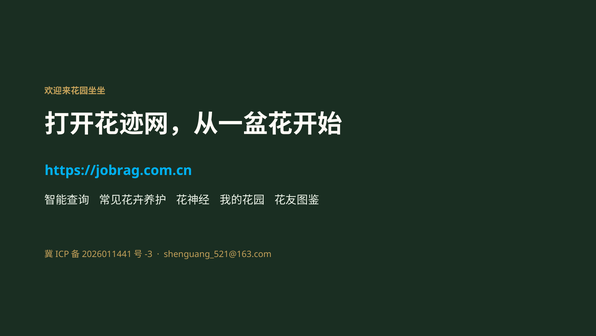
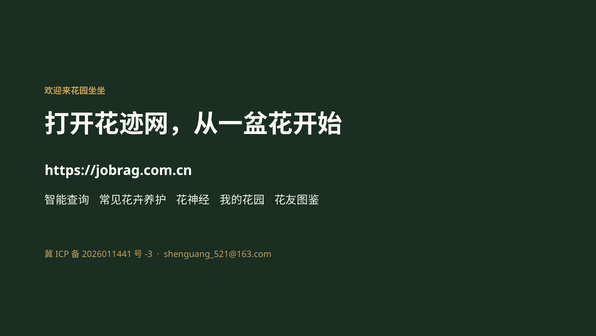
https://jobrag.com.cn colour: light blue -> white (118, 170)
